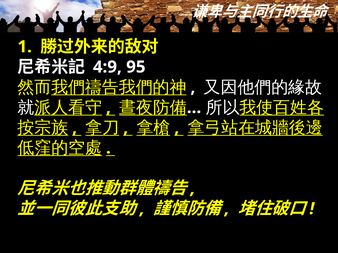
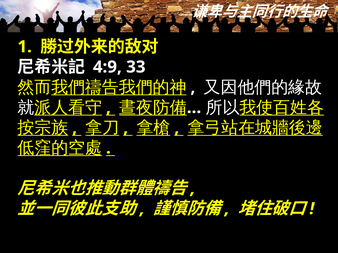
95: 95 -> 33 (136, 67)
